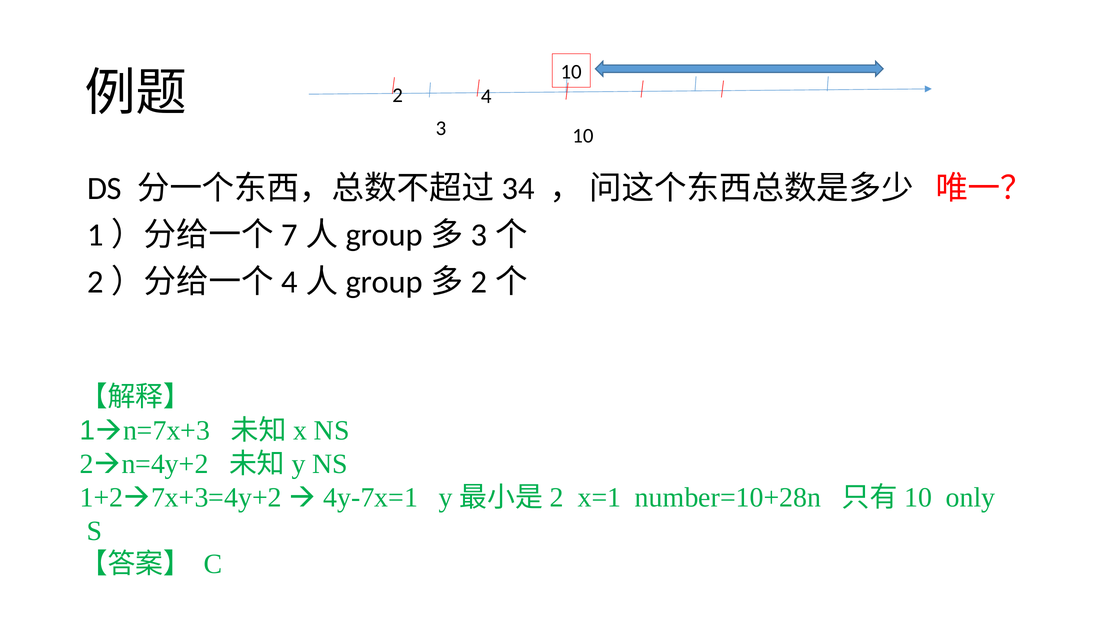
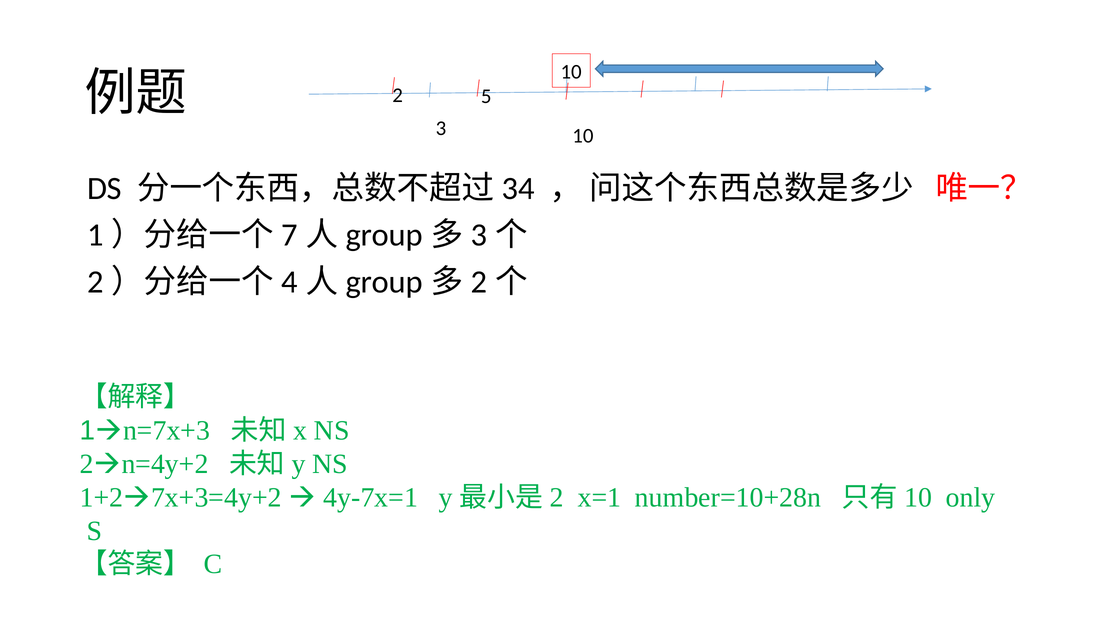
4: 4 -> 5 (486, 96)
